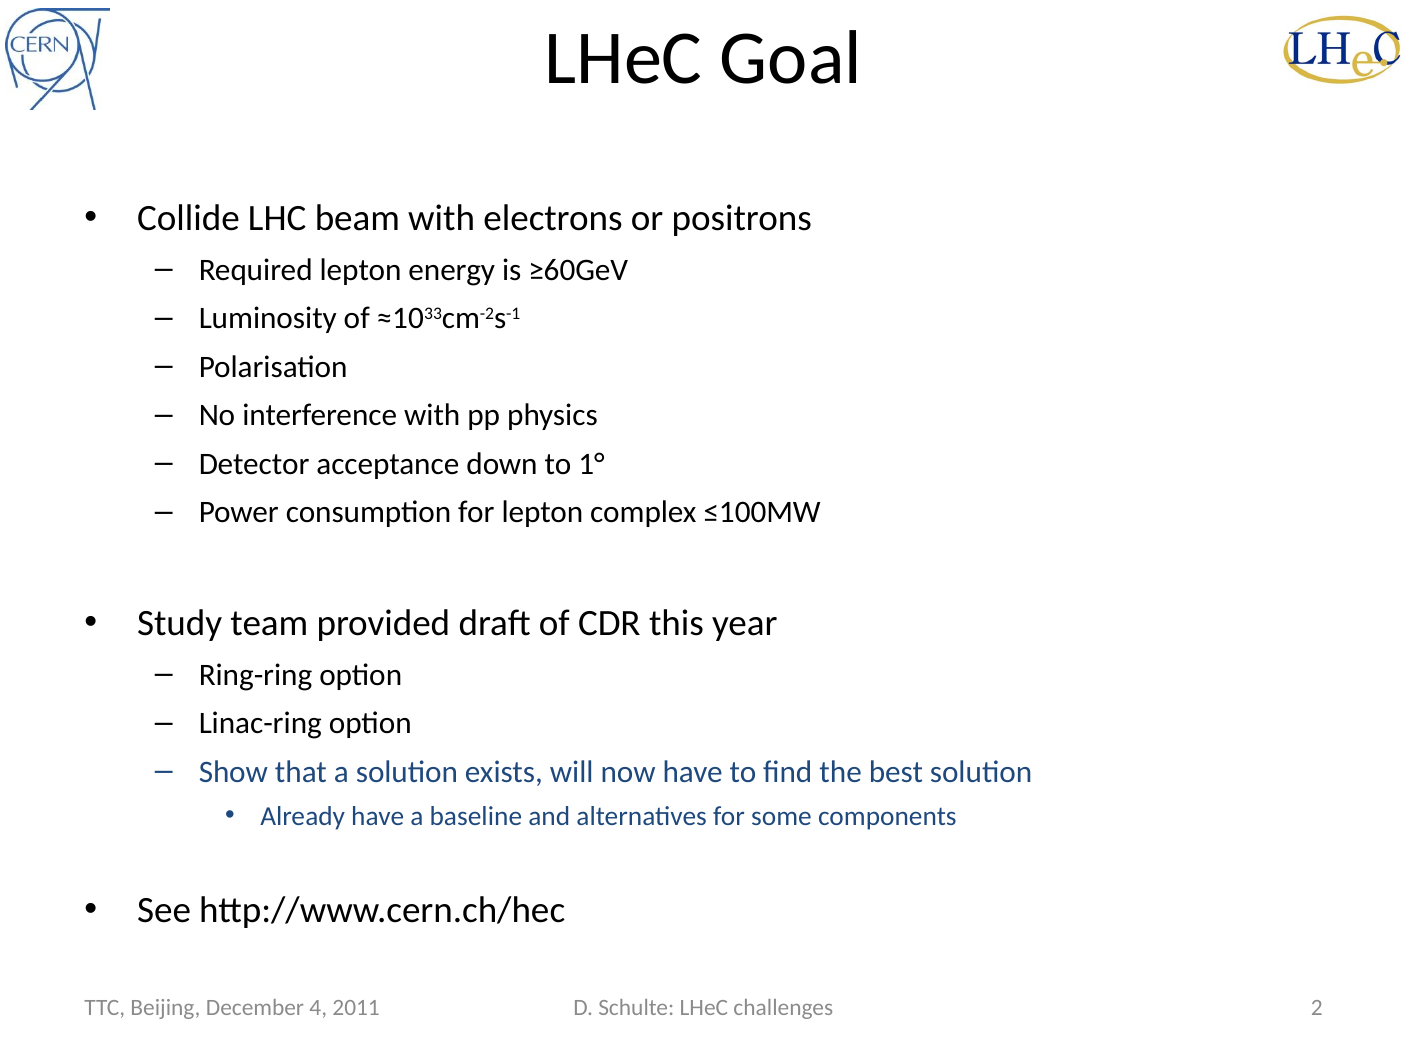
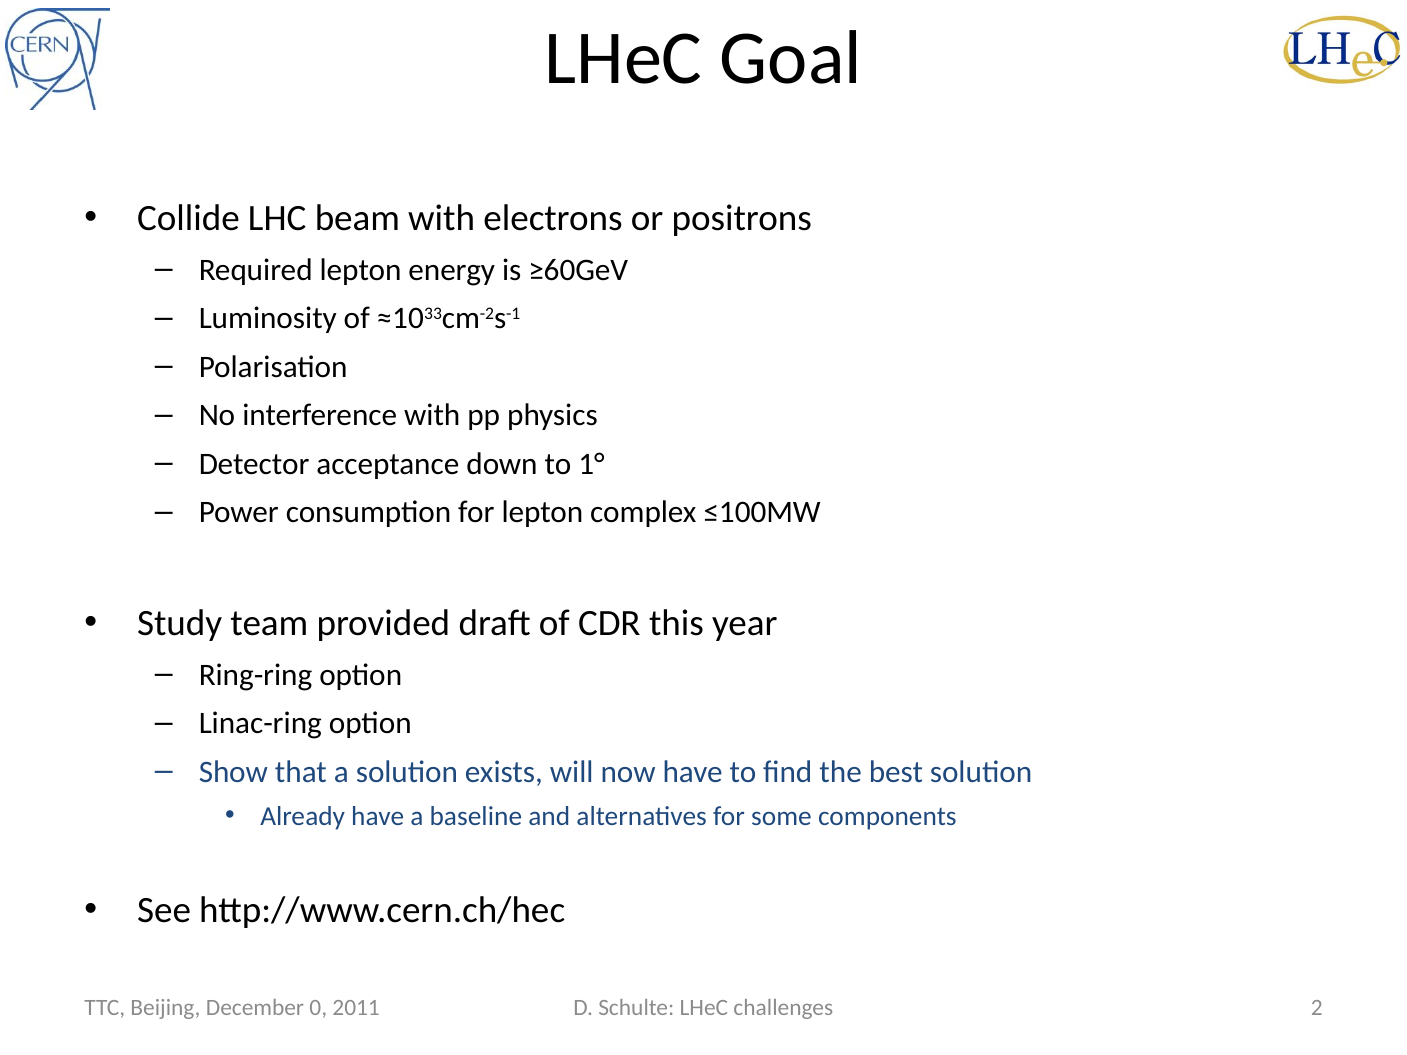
4: 4 -> 0 (318, 1008)
